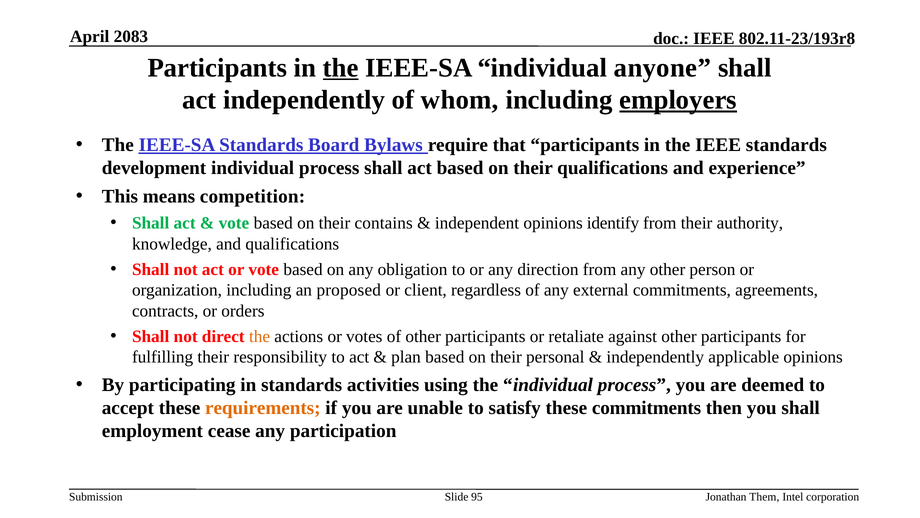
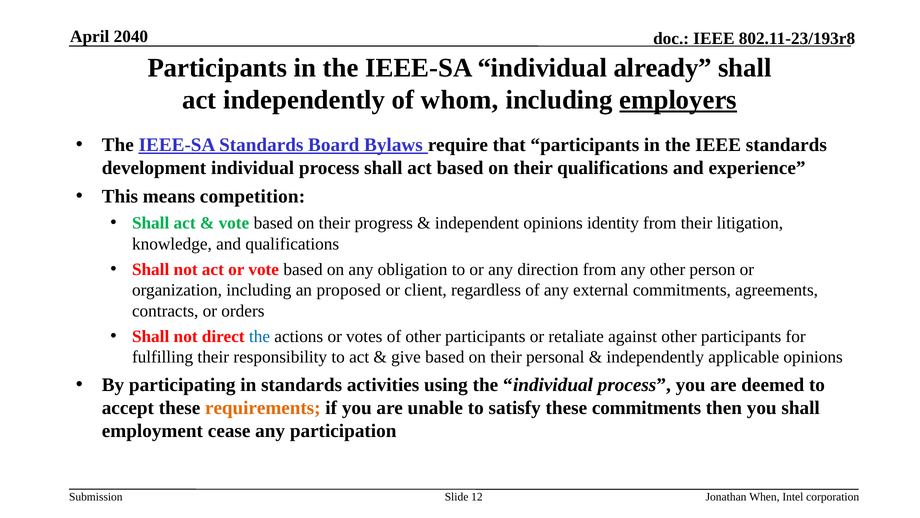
2083: 2083 -> 2040 (131, 37)
the underline: present -> none (341, 68)
anyone: anyone -> already (663, 68)
contains: contains -> progress (384, 223)
identify: identify -> identity (613, 223)
authority: authority -> litigation (750, 223)
the colour: orange -> blue (260, 336)
plan: plan -> give (406, 357)
95: 95 -> 12 (477, 496)
Them: Them -> When (764, 496)
